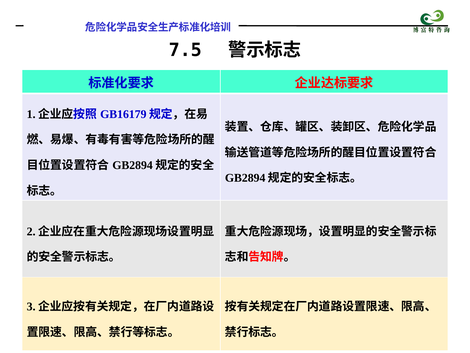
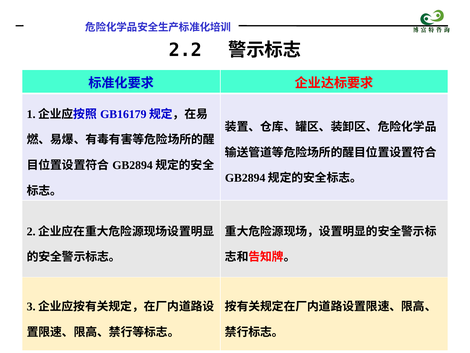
7.5: 7.5 -> 2.2 (185, 50)
